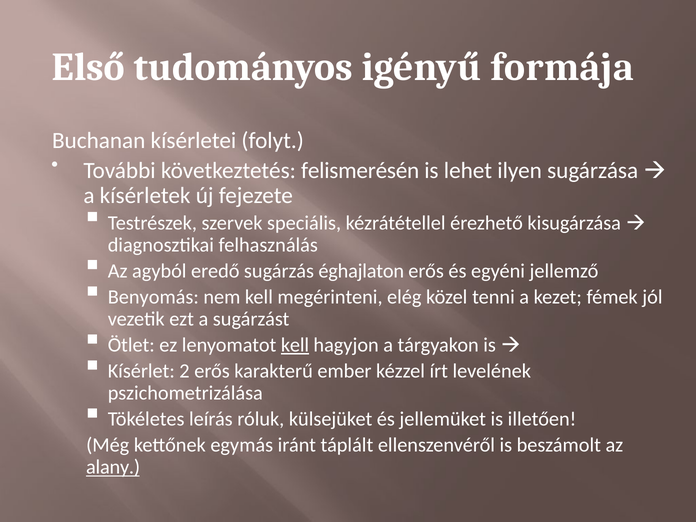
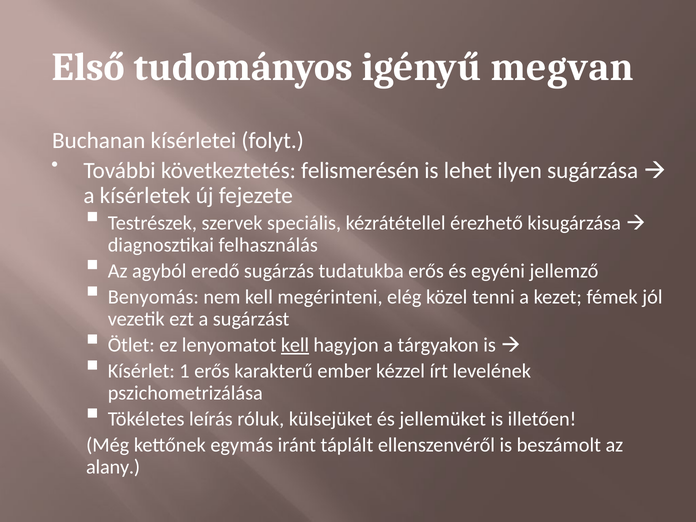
formája: formája -> megvan (562, 67)
éghajlaton: éghajlaton -> tudatukba (361, 271)
2: 2 -> 1 (185, 371)
alany underline: present -> none (113, 467)
